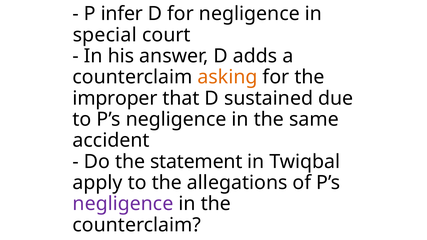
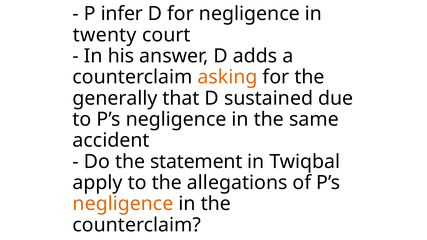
special: special -> twenty (105, 35)
improper: improper -> generally (115, 98)
negligence colour: purple -> orange (123, 204)
